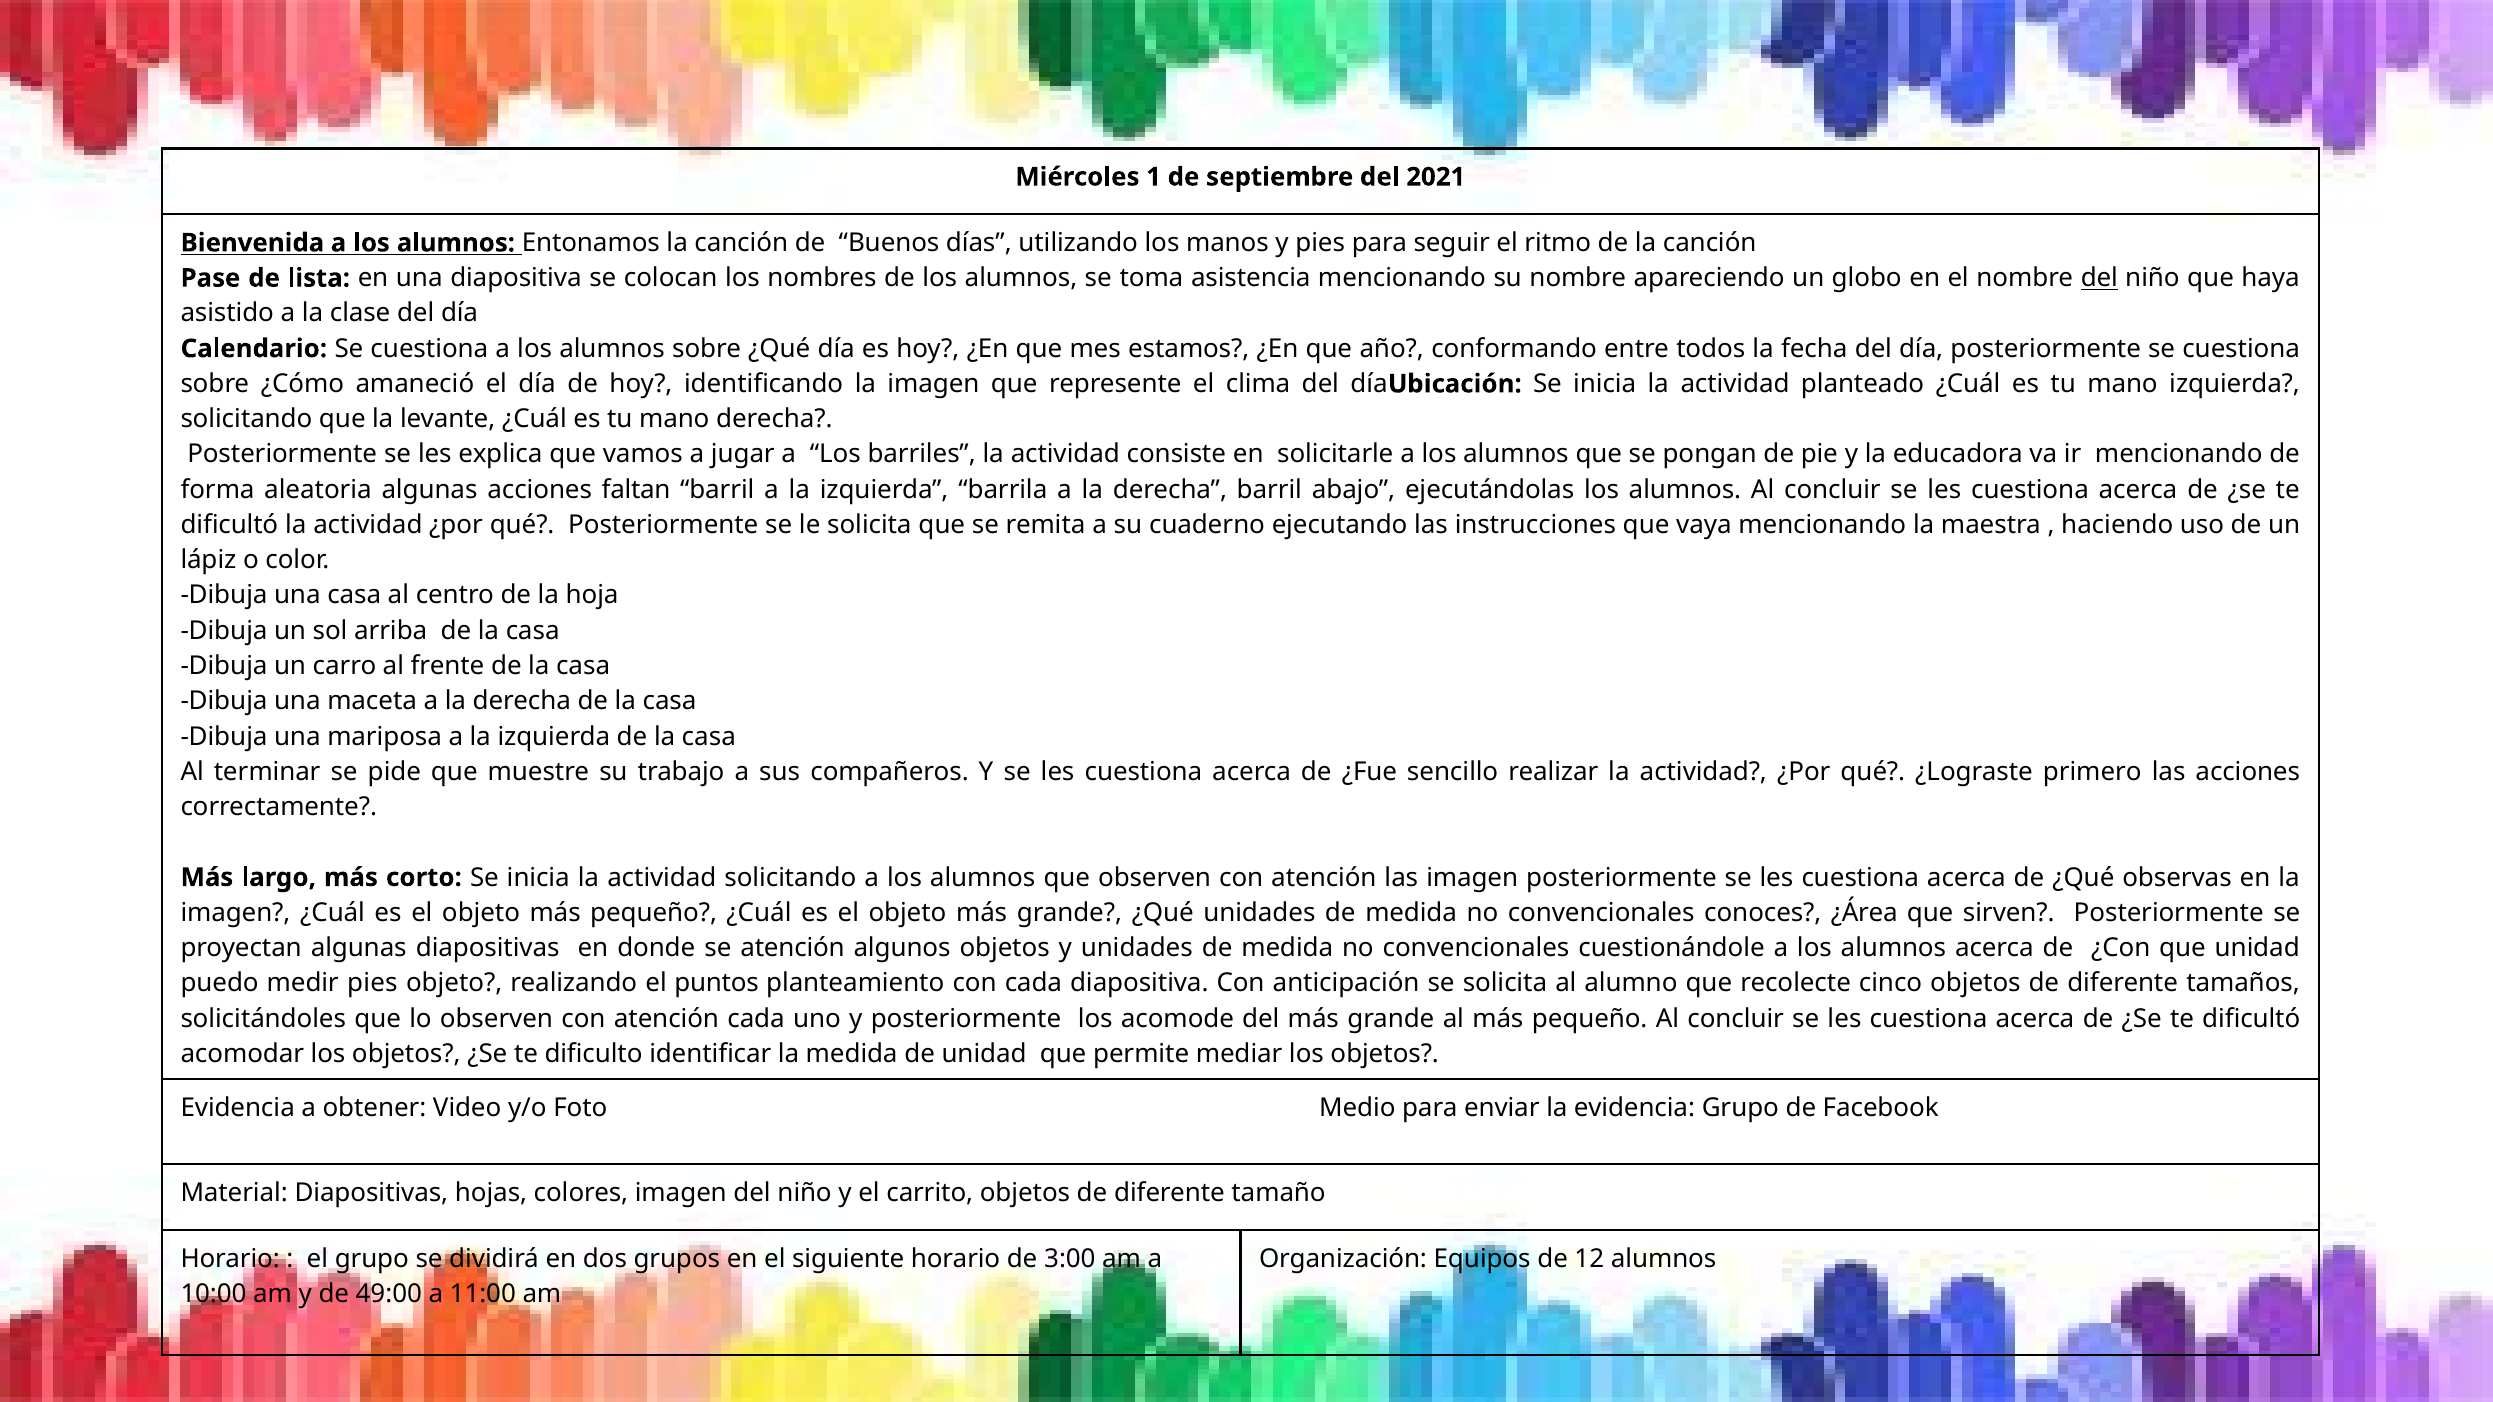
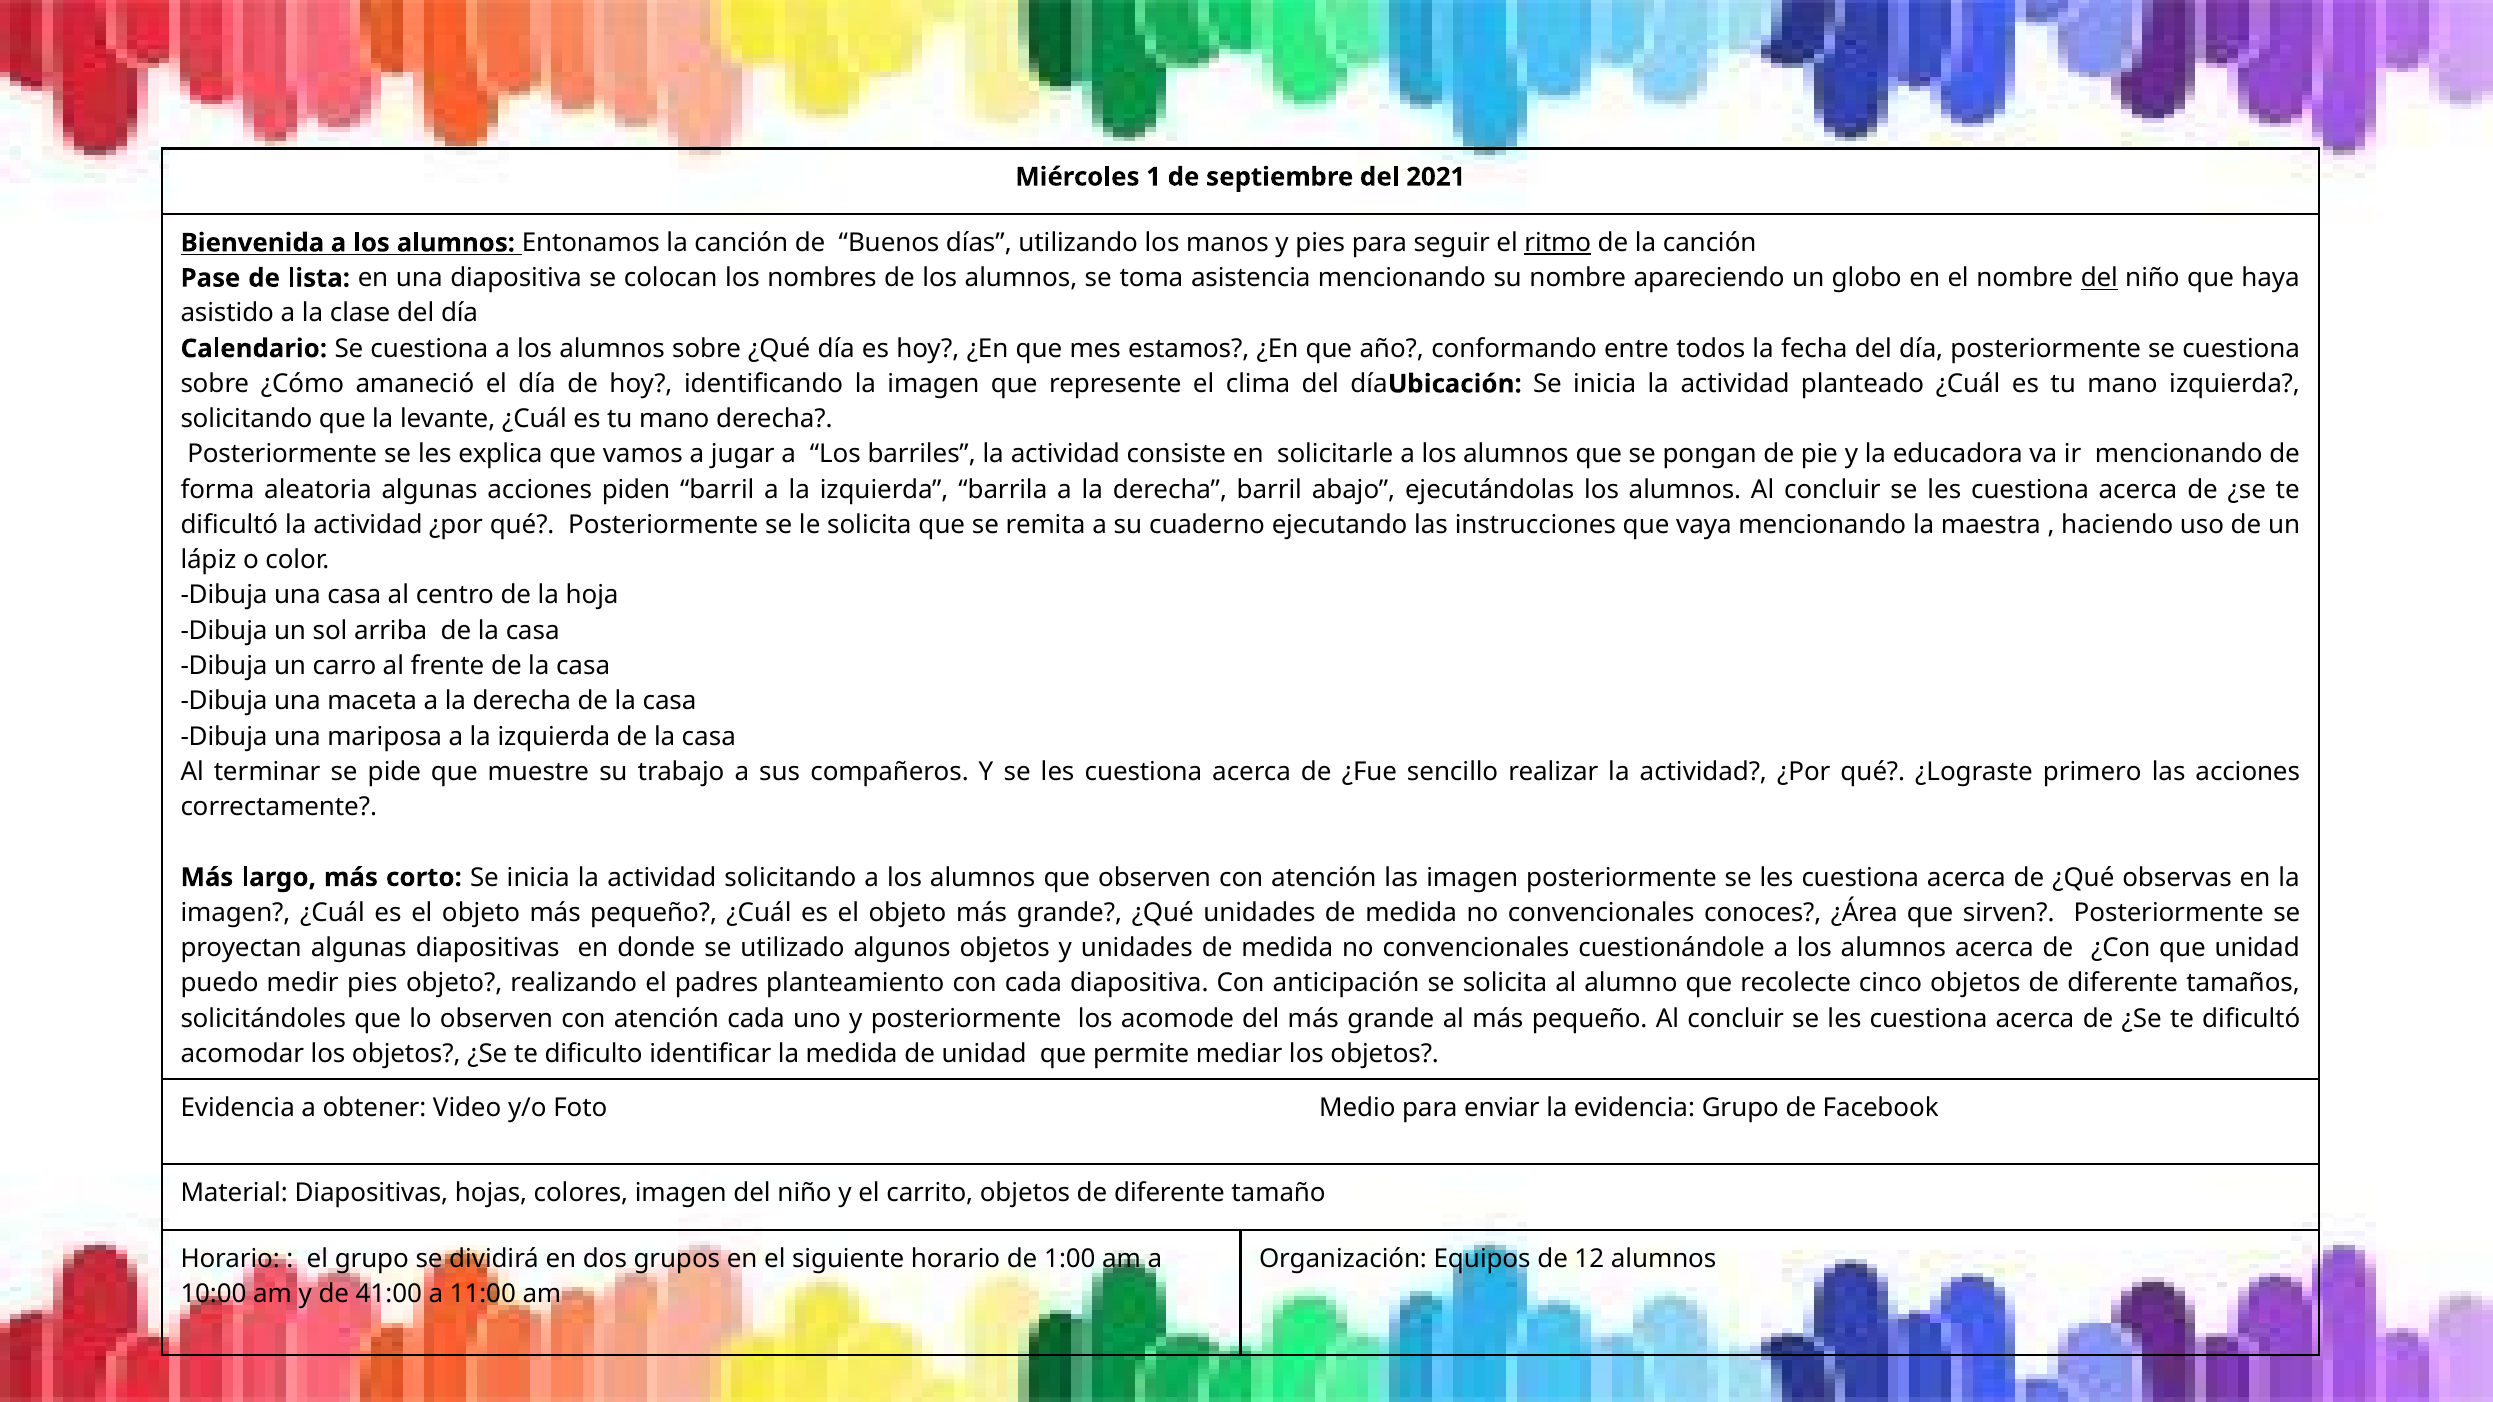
ritmo underline: none -> present (1558, 243)
faltan: faltan -> piden (636, 490)
se atención: atención -> utilizado (792, 948)
puntos: puntos -> padres (717, 983)
3:00: 3:00 -> 1:00 (1070, 1259)
49:00: 49:00 -> 41:00 (389, 1294)
